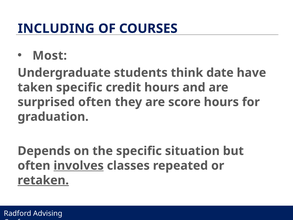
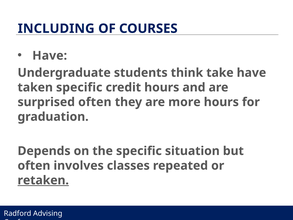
Most: Most -> Have (50, 56)
date: date -> take (220, 73)
score: score -> more (184, 102)
involves underline: present -> none (79, 165)
